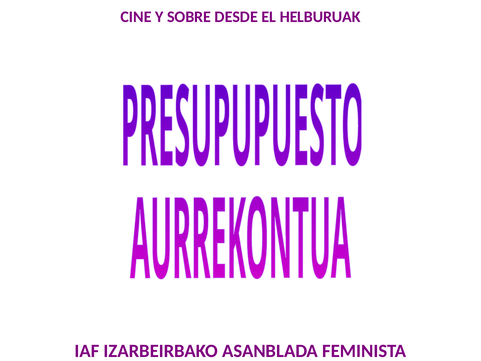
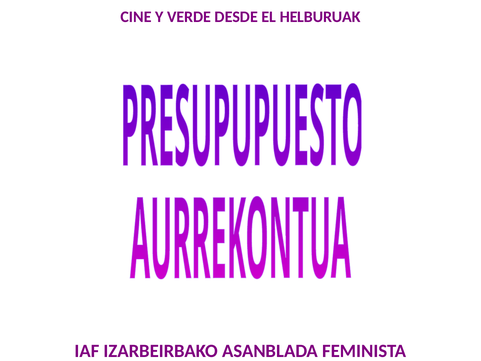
SOBRE: SOBRE -> VERDE (189, 17)
